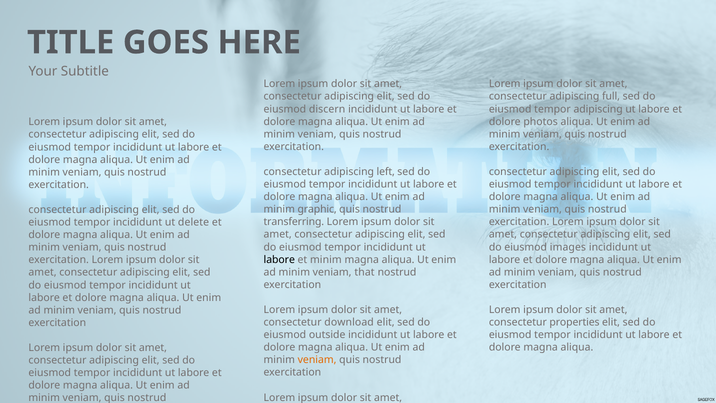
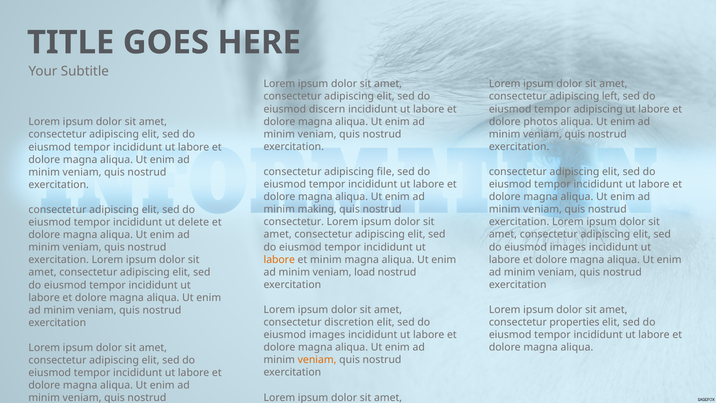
full: full -> left (611, 96)
left: left -> file (386, 172)
graphic: graphic -> making (317, 209)
transferring: transferring -> consectetur (294, 222)
labore colour: black -> orange (279, 259)
that: that -> load (365, 272)
download: download -> discretion (349, 322)
outside: outside -> images (327, 335)
